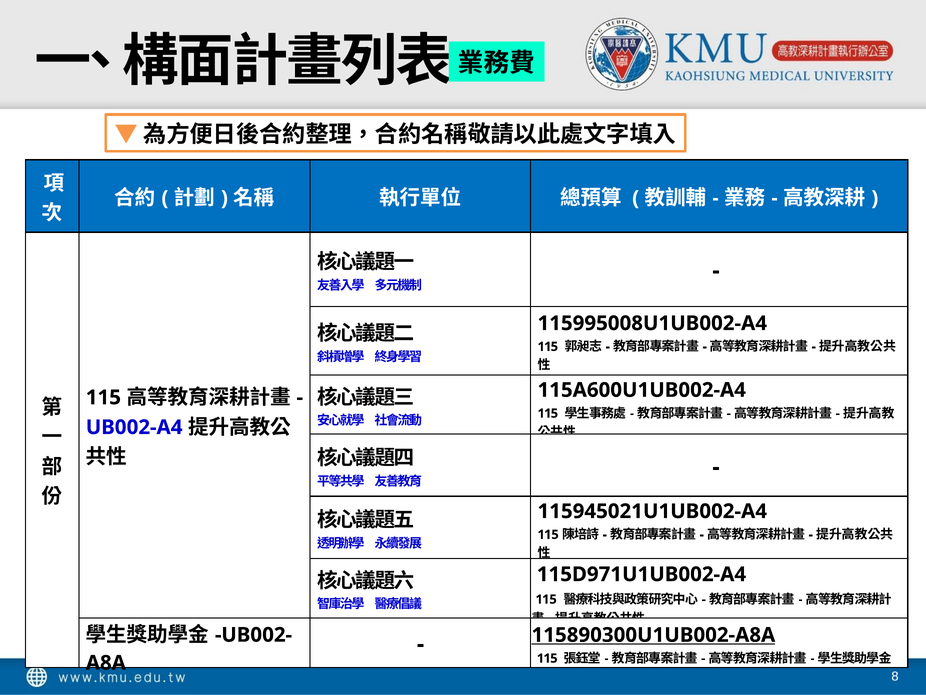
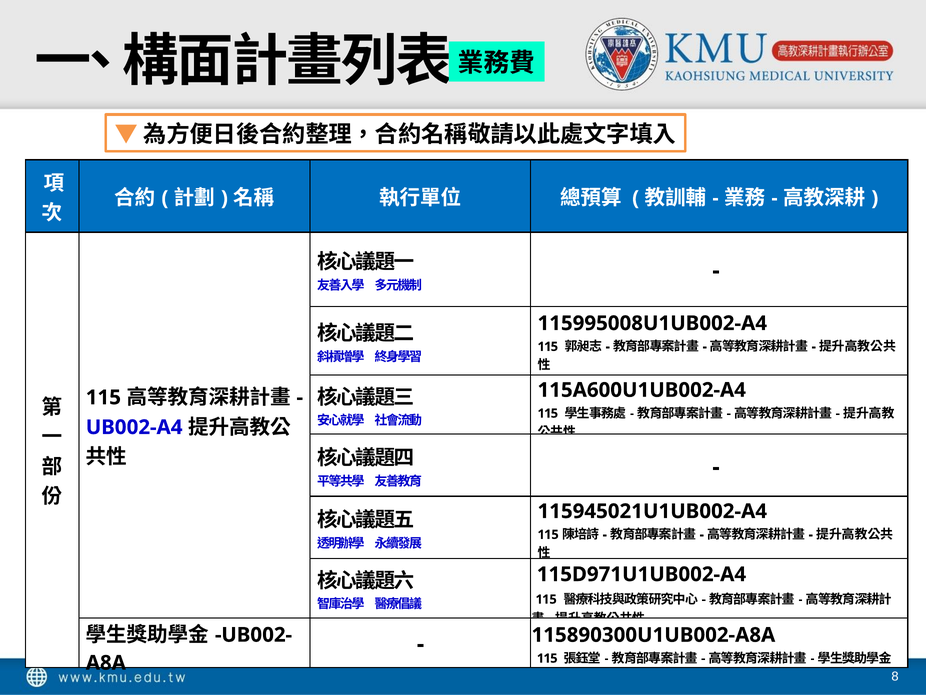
115890300U1UB002-A8A underline: present -> none (653, 635)
